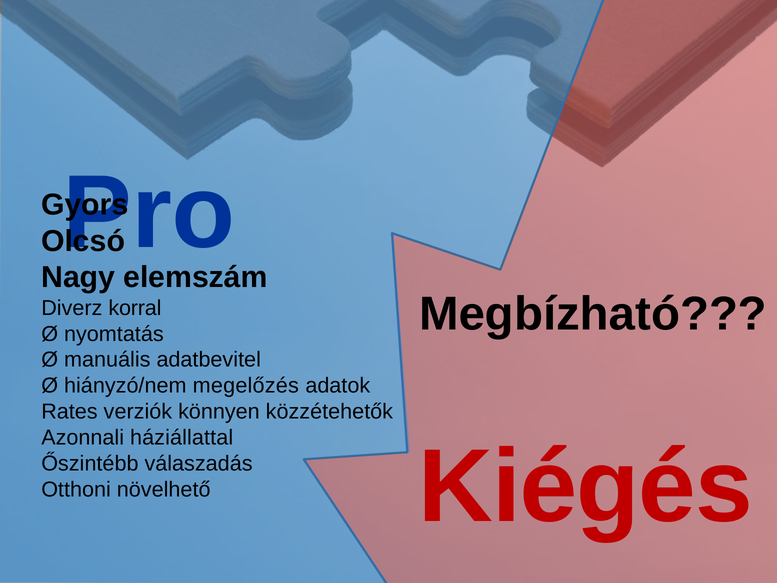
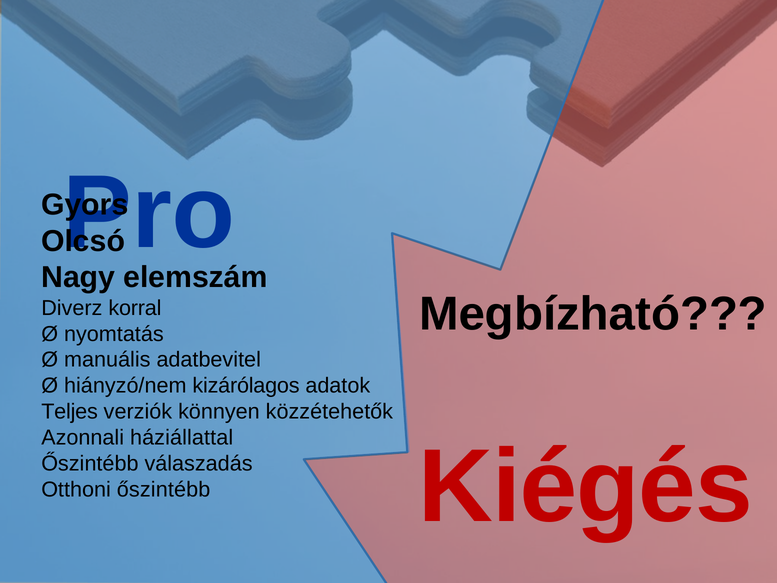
megelőzés: megelőzés -> kizárólagos (246, 386)
Rates: Rates -> Teljes (70, 412)
Otthoni növelhető: növelhető -> őszintébb (164, 489)
